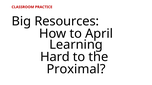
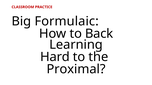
Resources: Resources -> Formulaic (67, 21)
April: April -> Back (99, 34)
